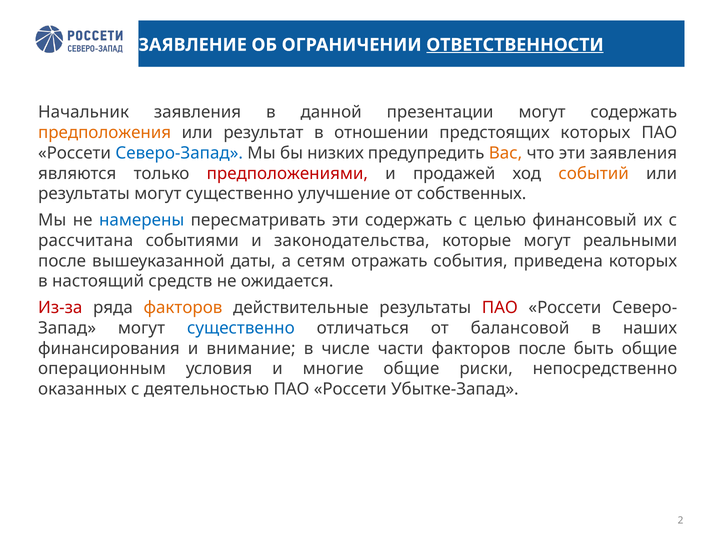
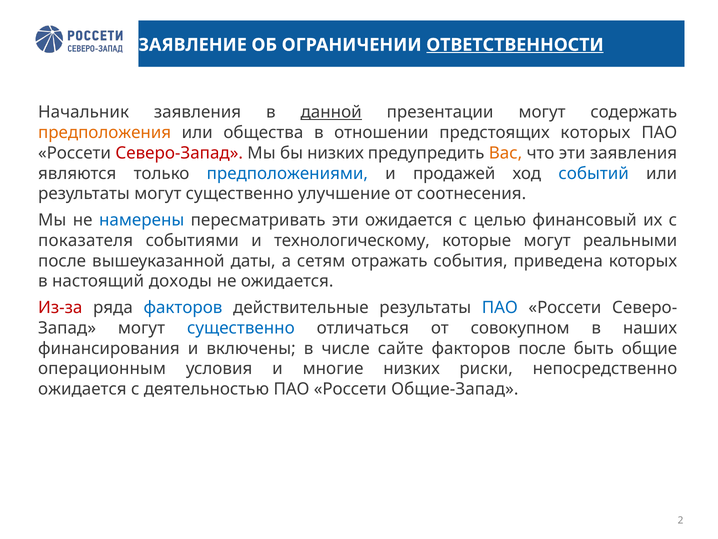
данной underline: none -> present (331, 112)
результат: результат -> общества (263, 133)
Северо-Запад colour: blue -> red (179, 153)
предположениями colour: red -> blue (287, 173)
событий colour: orange -> blue (594, 173)
собственных: собственных -> соотнесения (472, 194)
эти содержать: содержать -> ожидается (409, 220)
рассчитана: рассчитана -> показателя (86, 240)
законодательства: законодательства -> технологическому (352, 240)
средств: средств -> доходы (180, 281)
факторов colour: orange -> blue (183, 307)
ПАО colour: red -> blue (500, 307)
балансовой: балансовой -> совокупном (520, 328)
внимание: внимание -> включены (251, 348)
части: части -> сайте (401, 348)
многие общие: общие -> низких (412, 368)
оказанных: оказанных -> ожидается (82, 389)
Убытке-Запад: Убытке-Запад -> Общие-Запад (455, 389)
